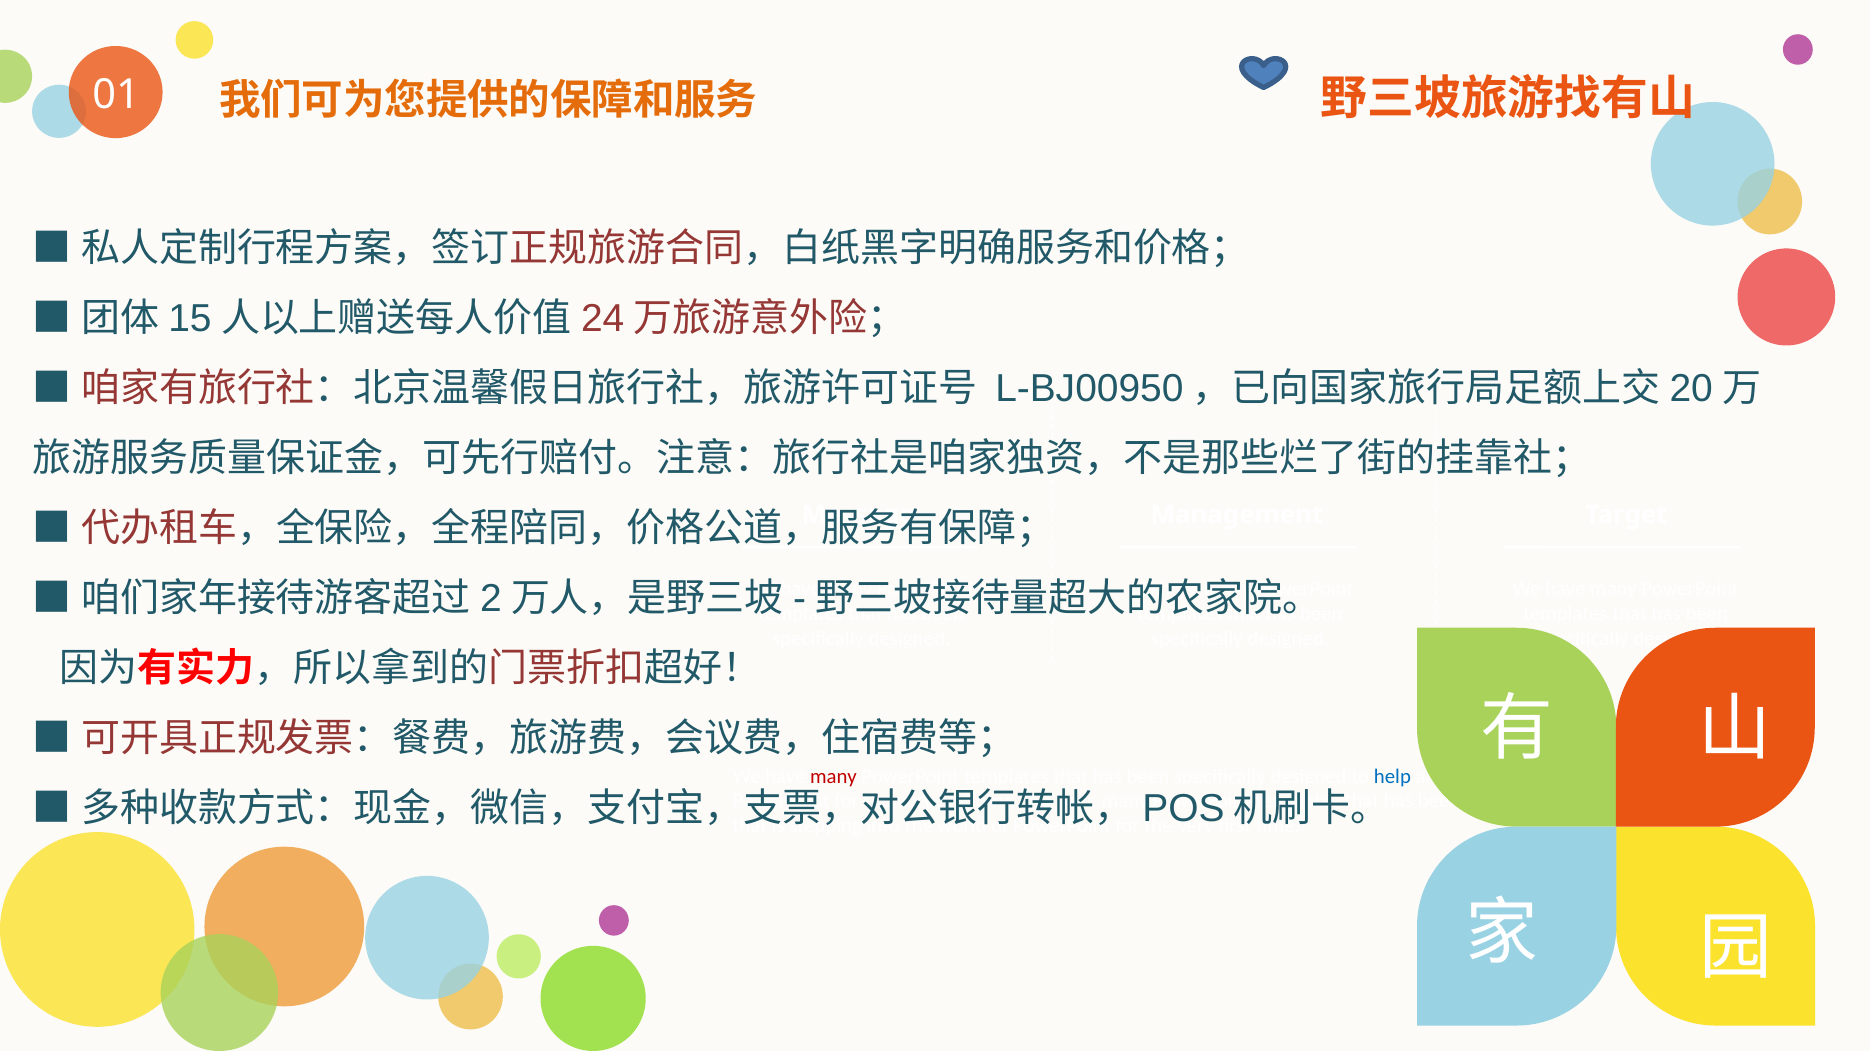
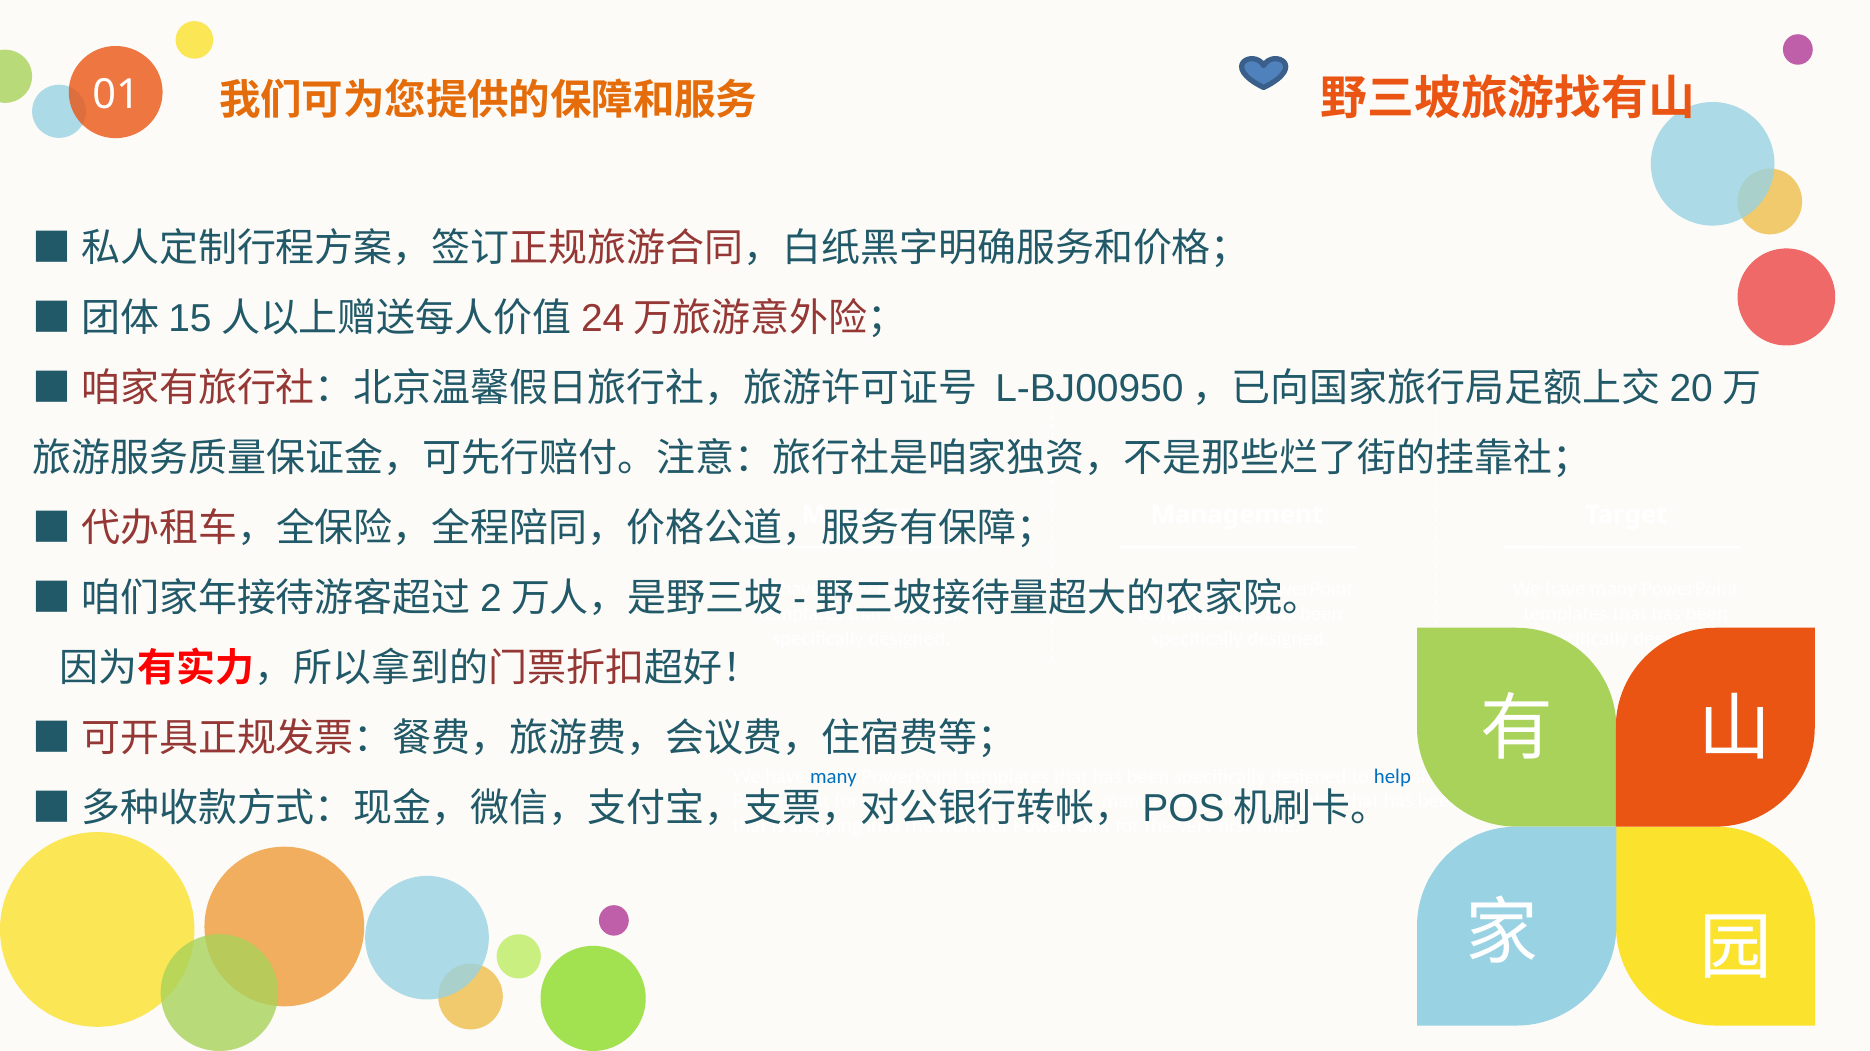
many colour: red -> blue (833, 777)
